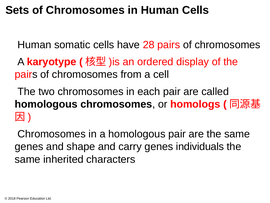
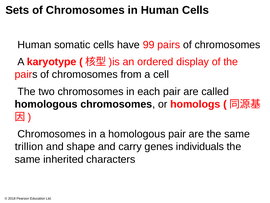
28: 28 -> 99 (149, 45)
genes: genes -> trillion (29, 146)
